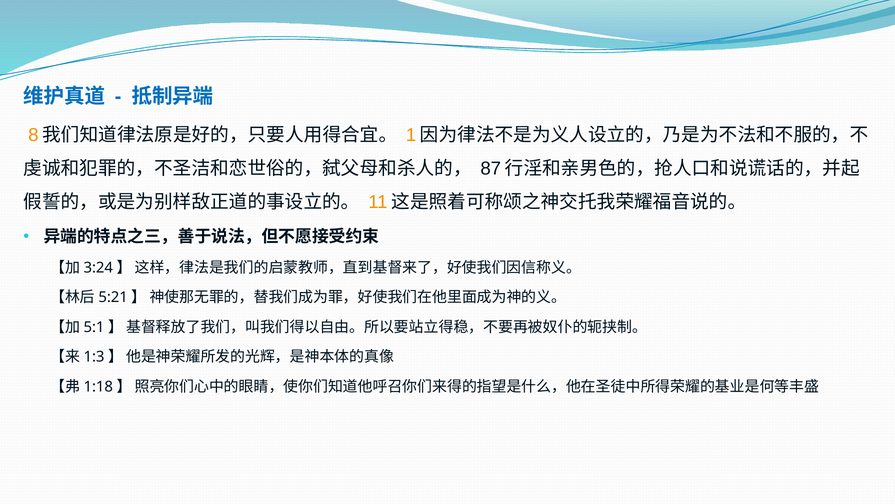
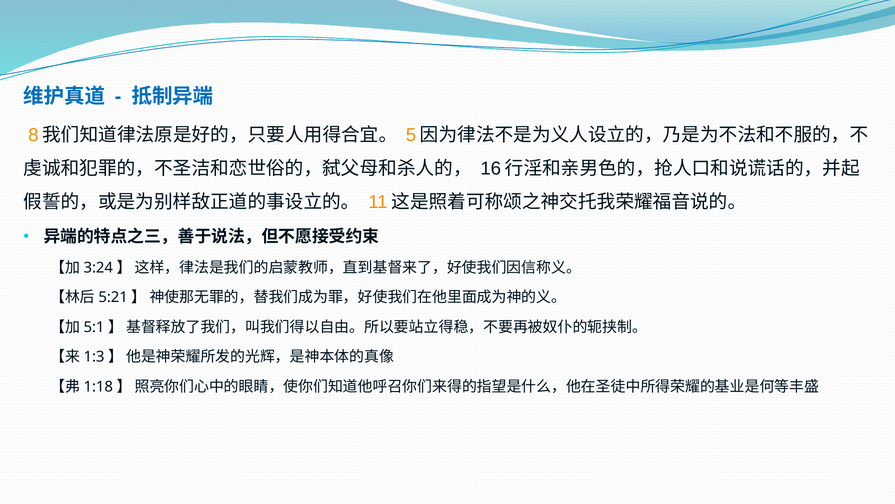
1: 1 -> 5 (411, 135)
87: 87 -> 16 (491, 168)
